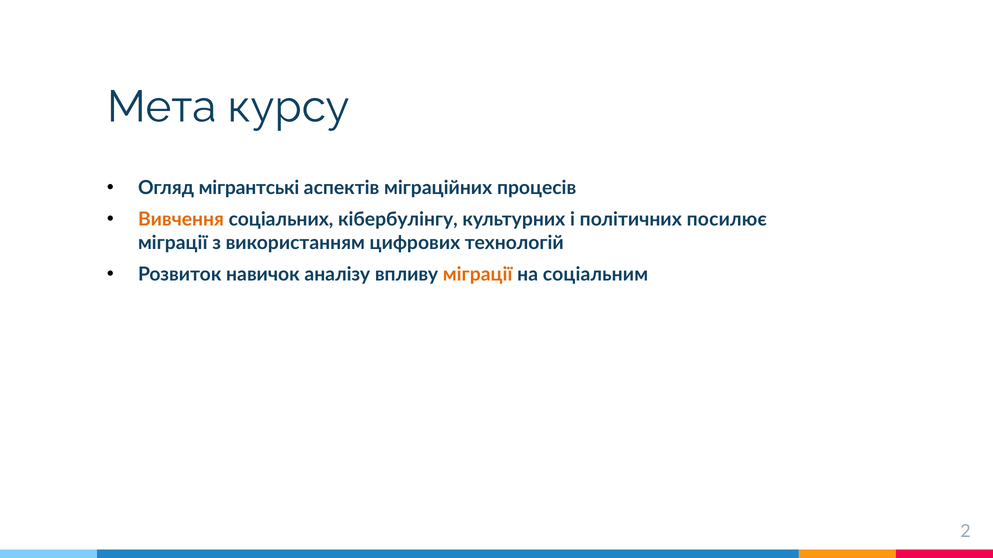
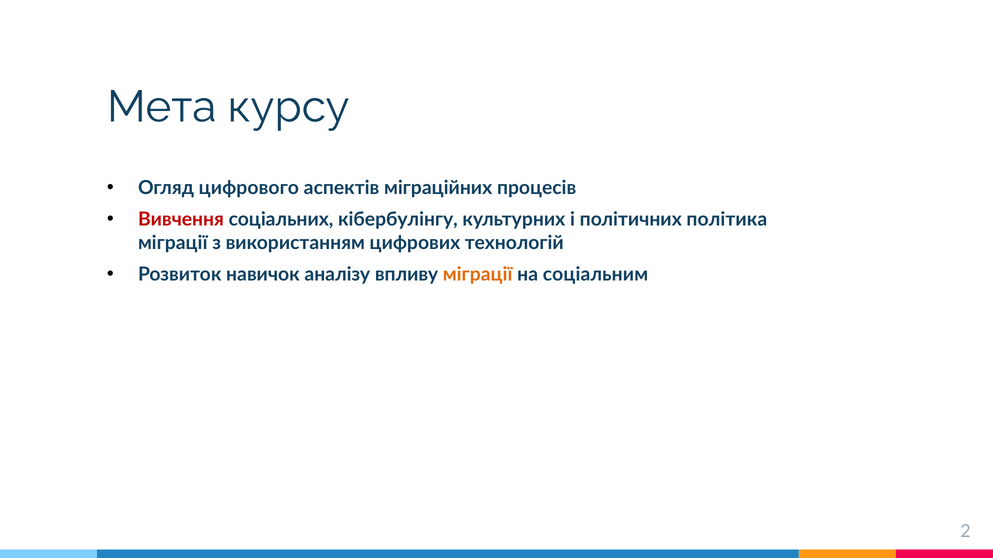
мігрантські: мігрантські -> цифрового (249, 188)
Вивчення colour: orange -> red (181, 220)
посилює: посилює -> політика (727, 220)
